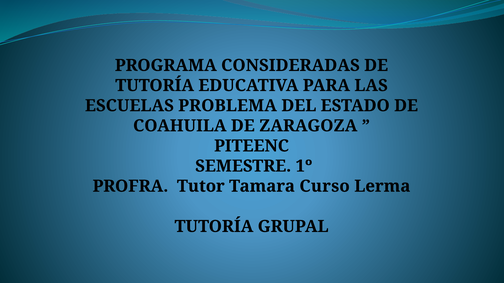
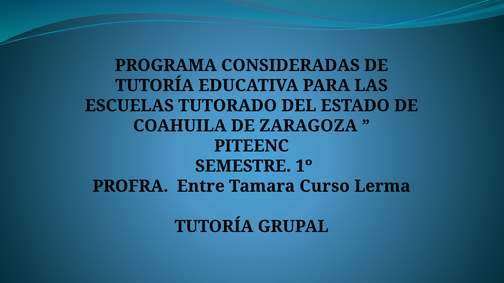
PROBLEMA: PROBLEMA -> TUTORADO (228, 106)
Tutor: Tutor -> Entre (201, 186)
